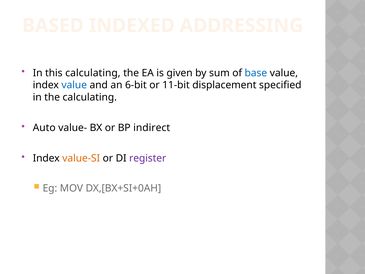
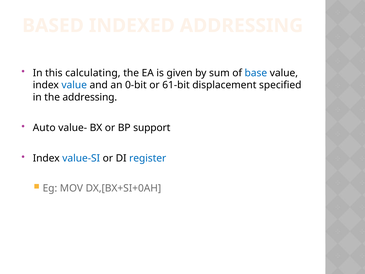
6-bit: 6-bit -> 0-bit (136, 85)
11-bit: 11-bit -> 61-bit (176, 85)
the calculating: calculating -> addressing (90, 97)
indirect: indirect -> support (152, 128)
value-SI colour: orange -> blue (81, 158)
register colour: purple -> blue (148, 158)
